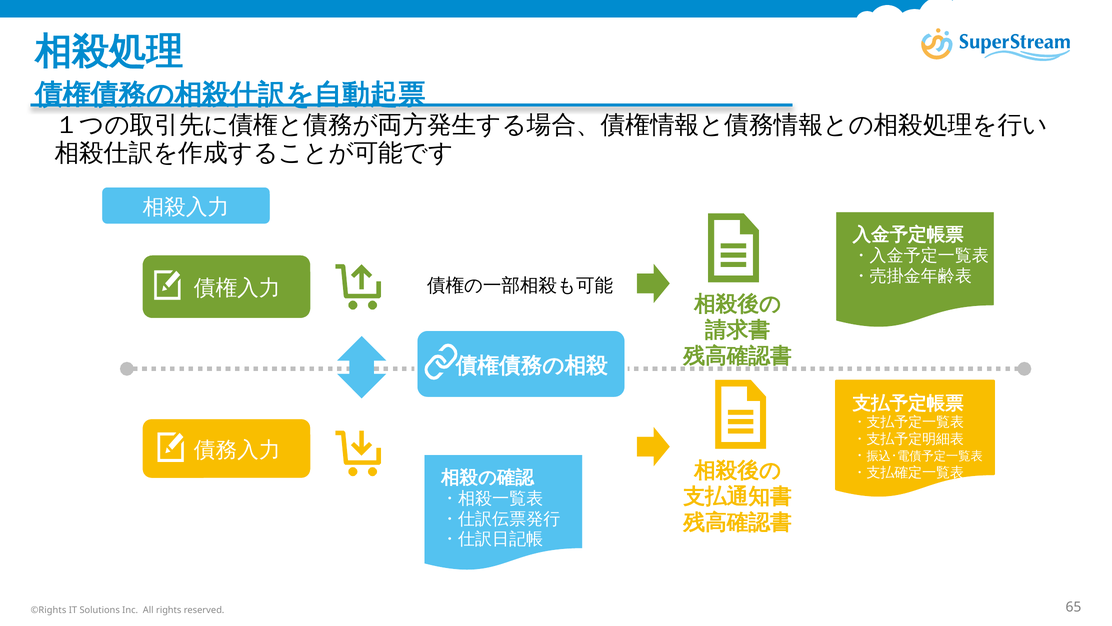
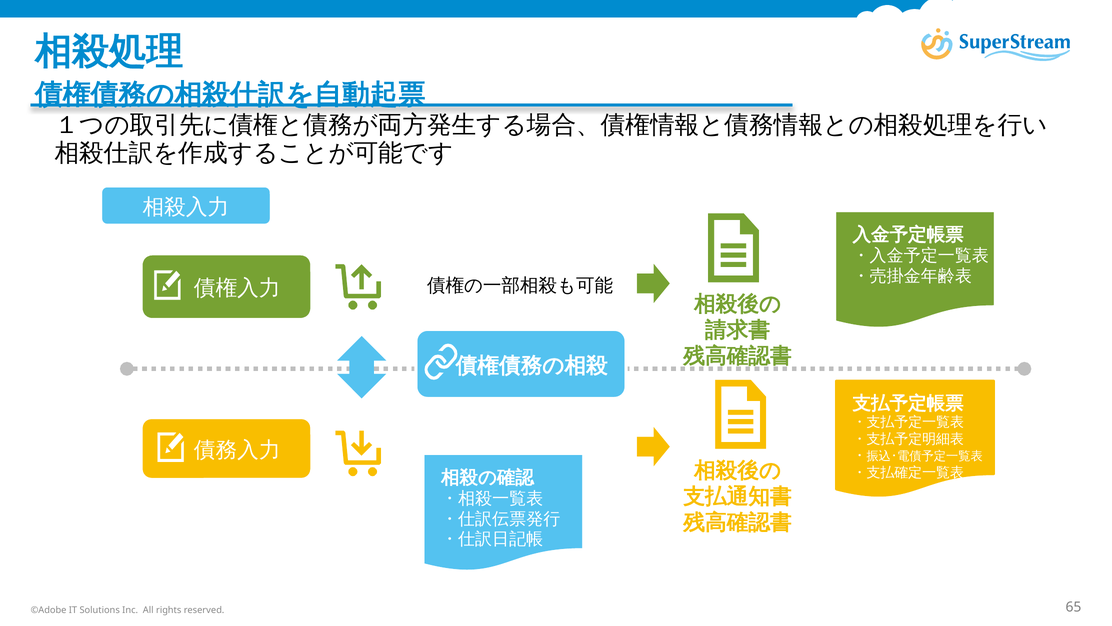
©Rights: ©Rights -> ©Adobe (49, 610)
